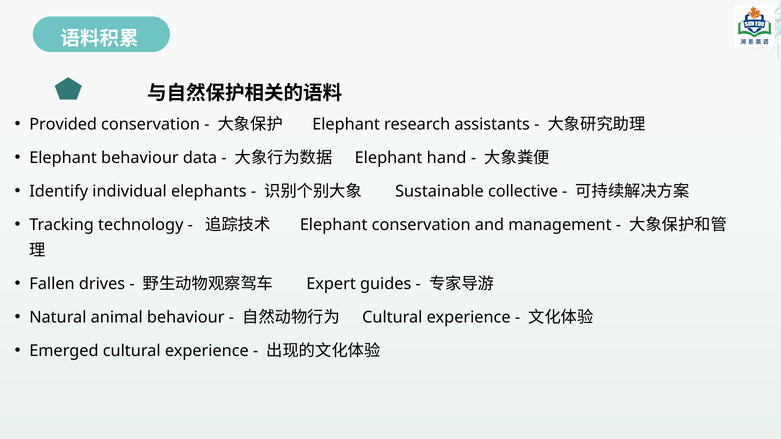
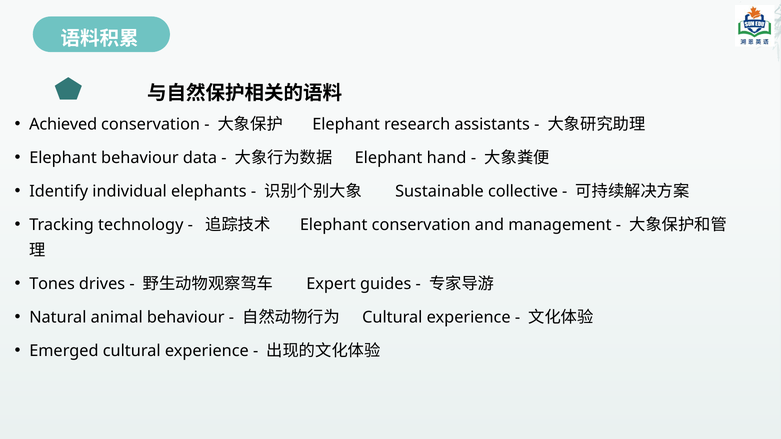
Provided: Provided -> Achieved (63, 124)
Fallen: Fallen -> Tones (52, 284)
